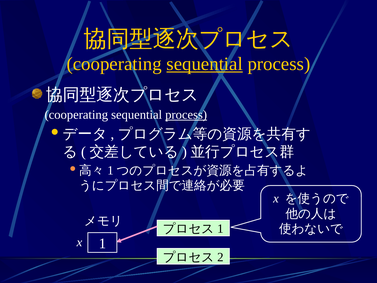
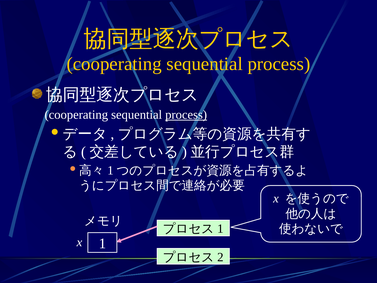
sequential underline: present -> none (205, 64)
